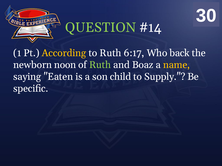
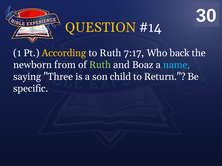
QUESTION colour: light green -> yellow (101, 27)
6:17: 6:17 -> 7:17 (134, 53)
noon: noon -> from (65, 65)
name colour: yellow -> light blue (176, 65)
Eaten: Eaten -> Three (58, 77)
Supply: Supply -> Return (165, 77)
